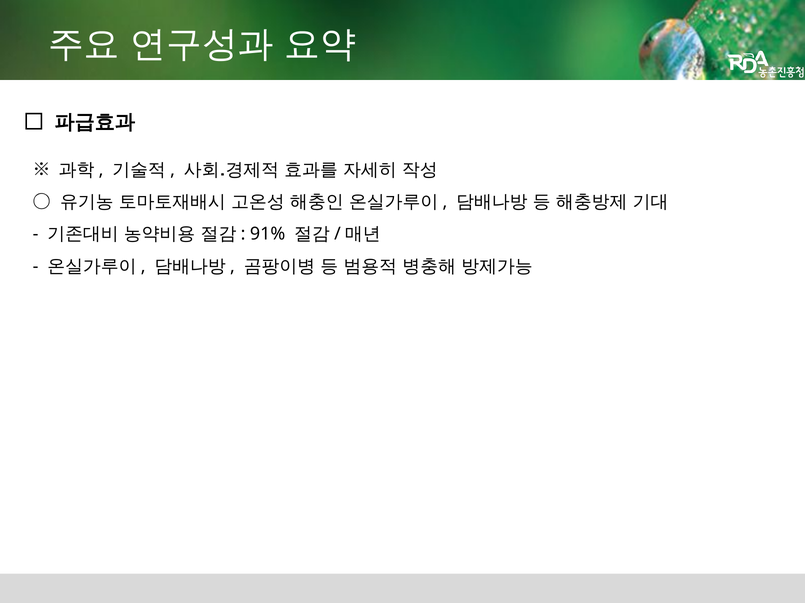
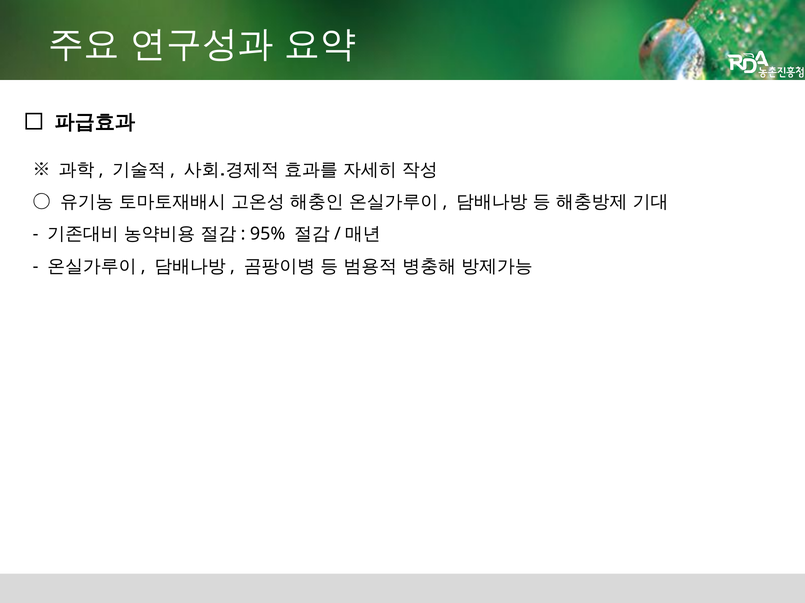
91%: 91% -> 95% (268, 234)
